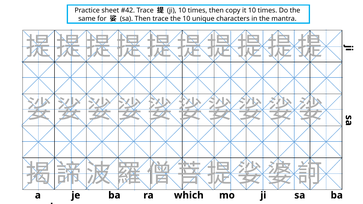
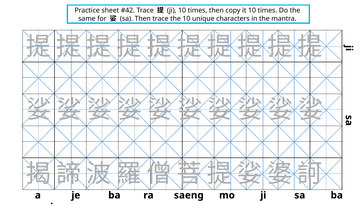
which: which -> saeng (189, 195)
